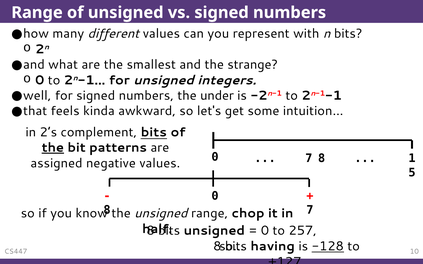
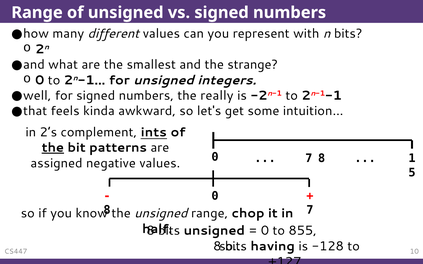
under: under -> really (217, 96)
complement bits: bits -> ints (154, 132)
257: 257 -> 855 (303, 231)
-128 underline: present -> none (328, 247)
